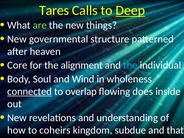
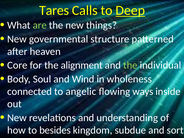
the colour: light blue -> light green (130, 65)
connected underline: present -> none (30, 91)
overlap: overlap -> angelic (81, 91)
does: does -> ways (143, 91)
coheirs: coheirs -> besides (55, 130)
that: that -> sort (175, 130)
